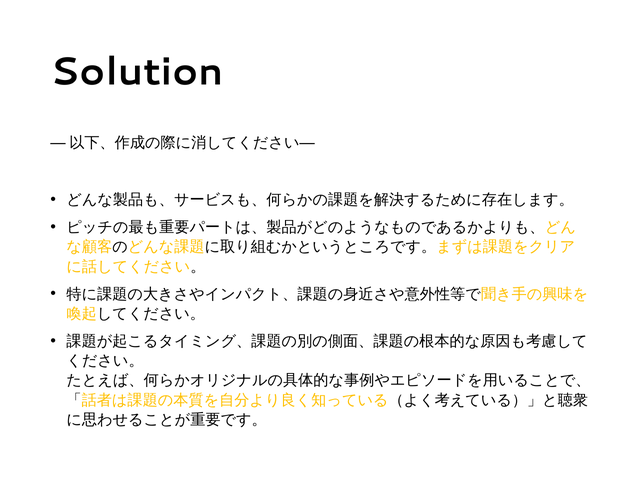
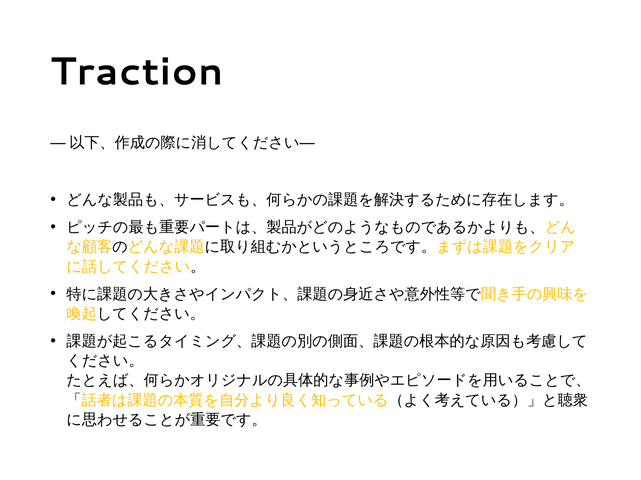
Solution: Solution -> Traction (137, 72)
